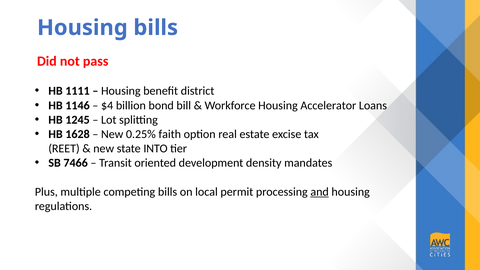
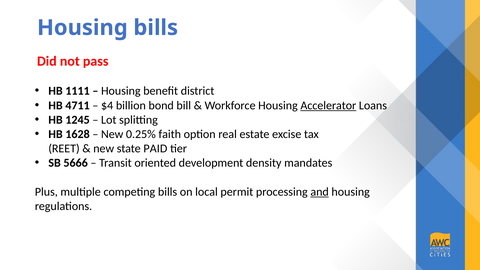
1146: 1146 -> 4711 (78, 105)
Accelerator underline: none -> present (328, 105)
INTO: INTO -> PAID (155, 149)
7466: 7466 -> 5666 (76, 163)
